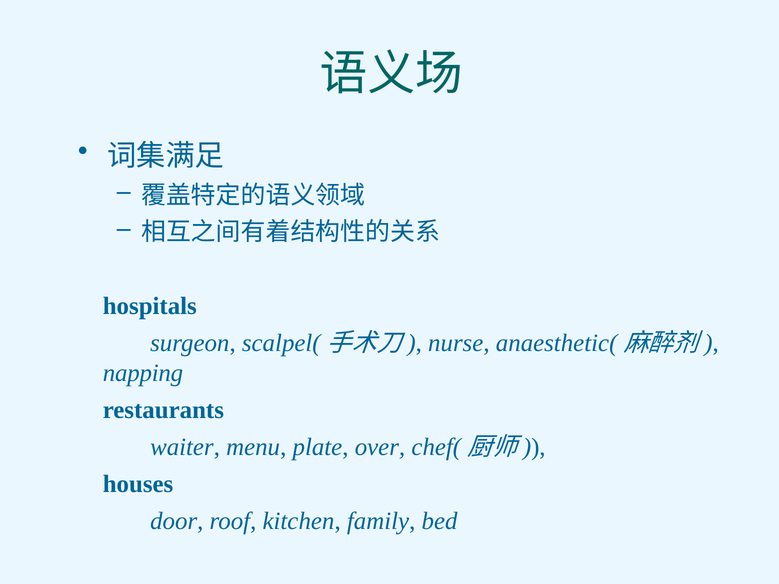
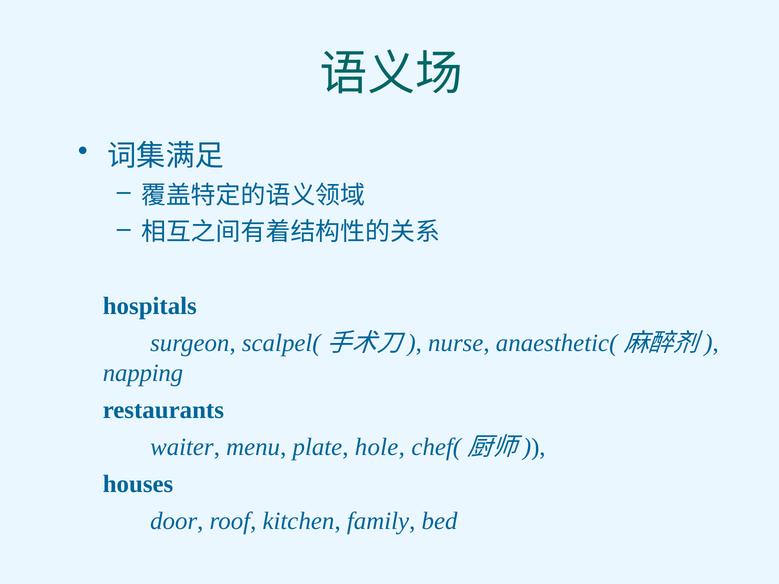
over: over -> hole (380, 447)
